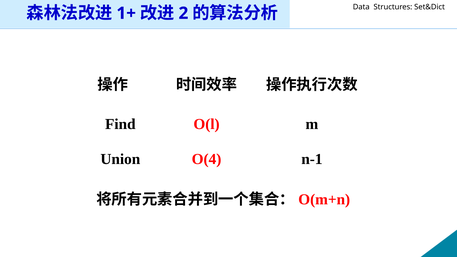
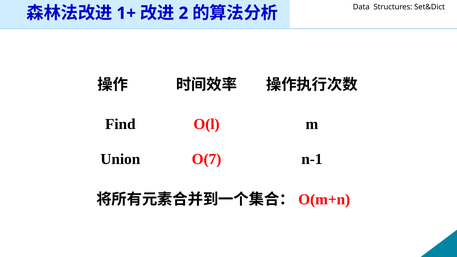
O(4: O(4 -> O(7 (207, 159)
